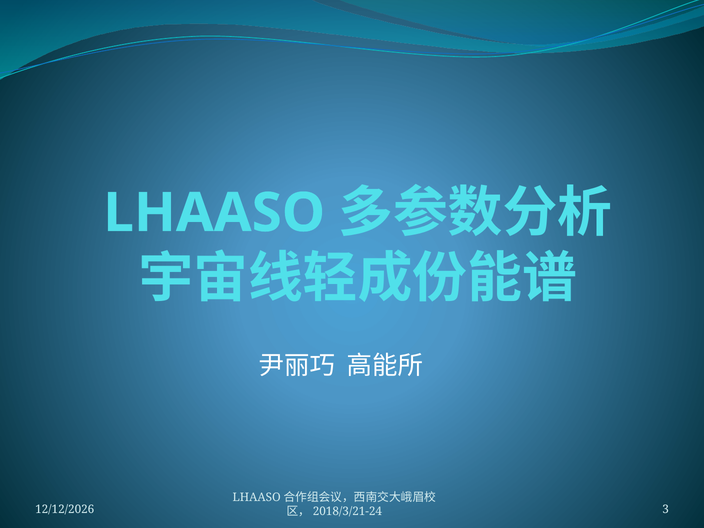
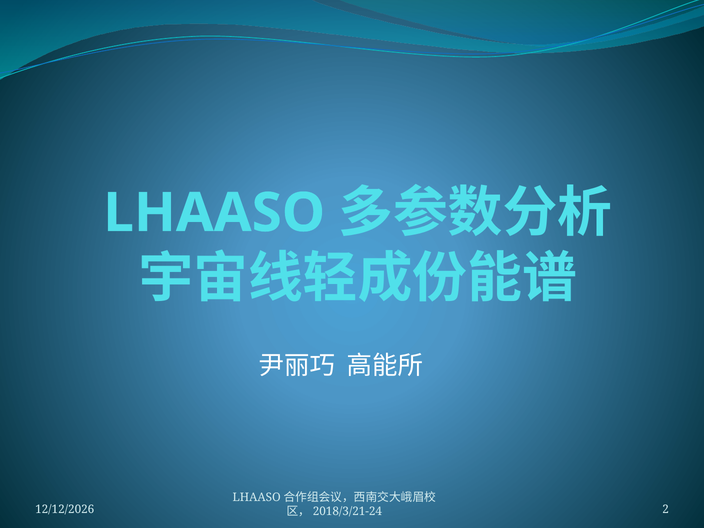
3: 3 -> 2 (666, 509)
